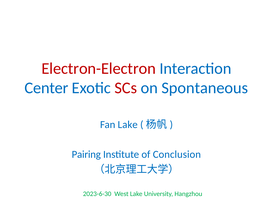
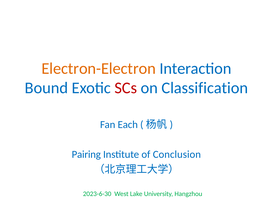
Electron-Electron colour: red -> orange (99, 68)
Center: Center -> Bound (46, 88)
Spontaneous: Spontaneous -> Classification (205, 88)
Fan Lake: Lake -> Each (128, 125)
